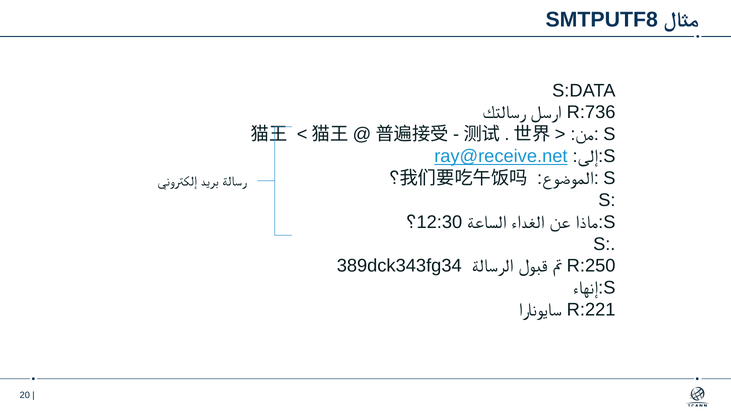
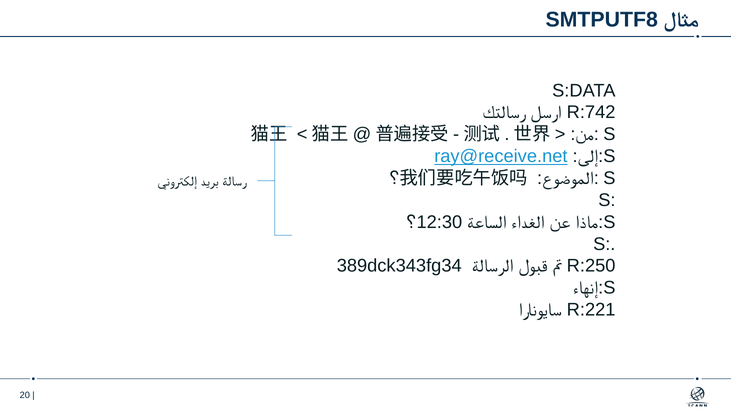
R:736: R:736 -> R:742 (591, 113)
